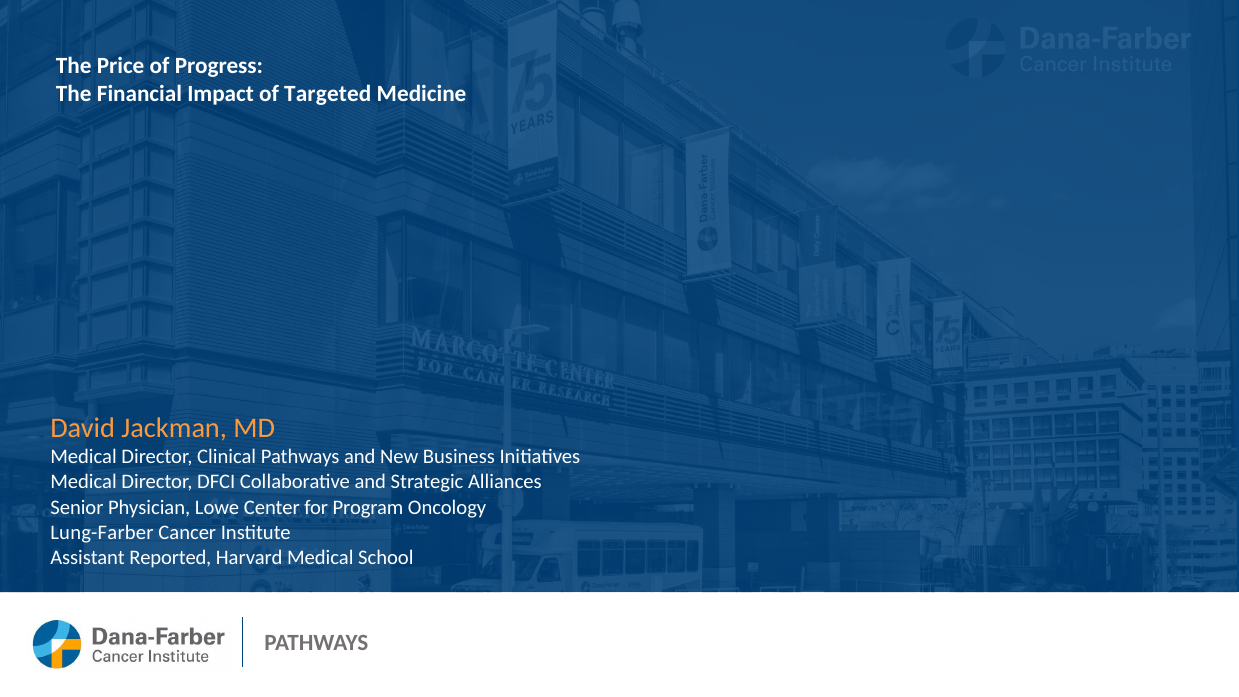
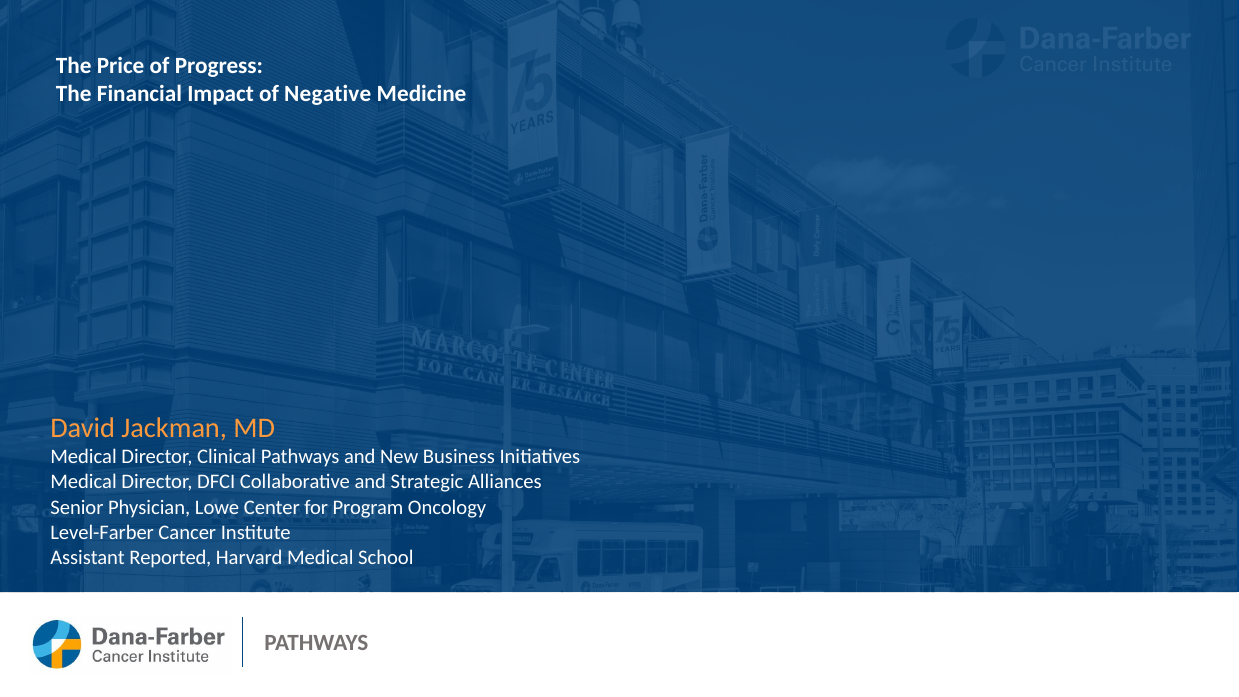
Targeted: Targeted -> Negative (328, 94)
Lung-Farber: Lung-Farber -> Level-Farber (102, 533)
